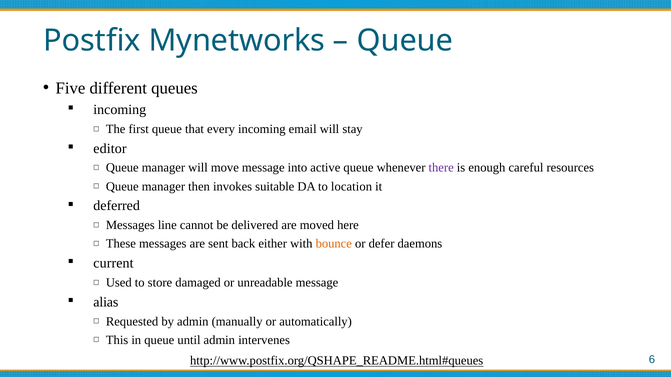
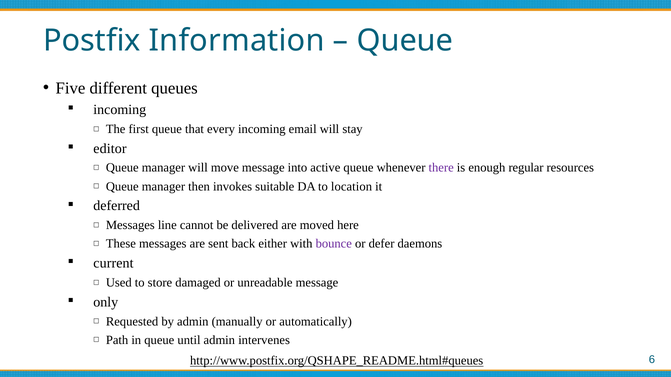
Mynetworks: Mynetworks -> Information (237, 41)
careful: careful -> regular (526, 168)
bounce colour: orange -> purple (334, 244)
alias: alias -> only (106, 302)
This: This -> Path (117, 340)
